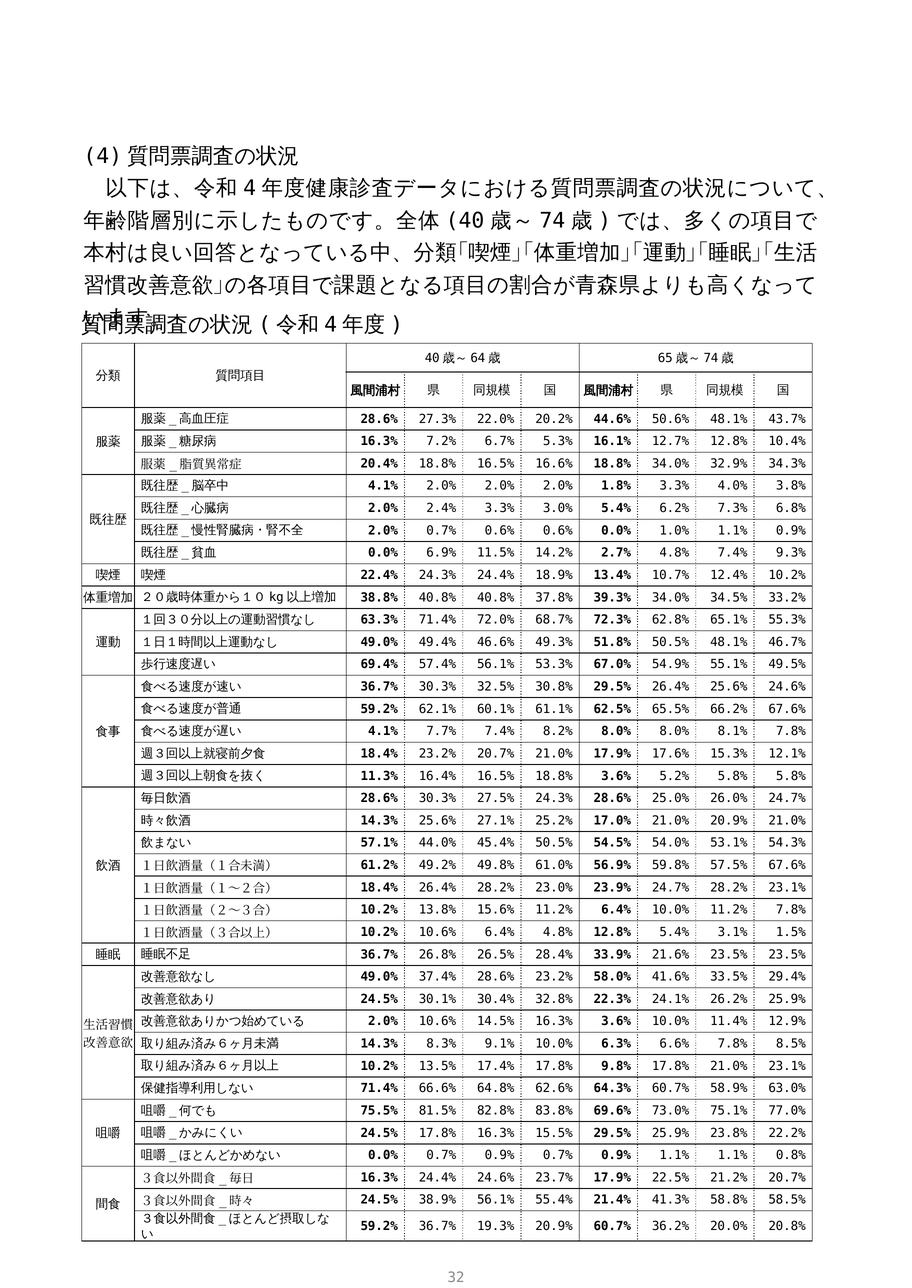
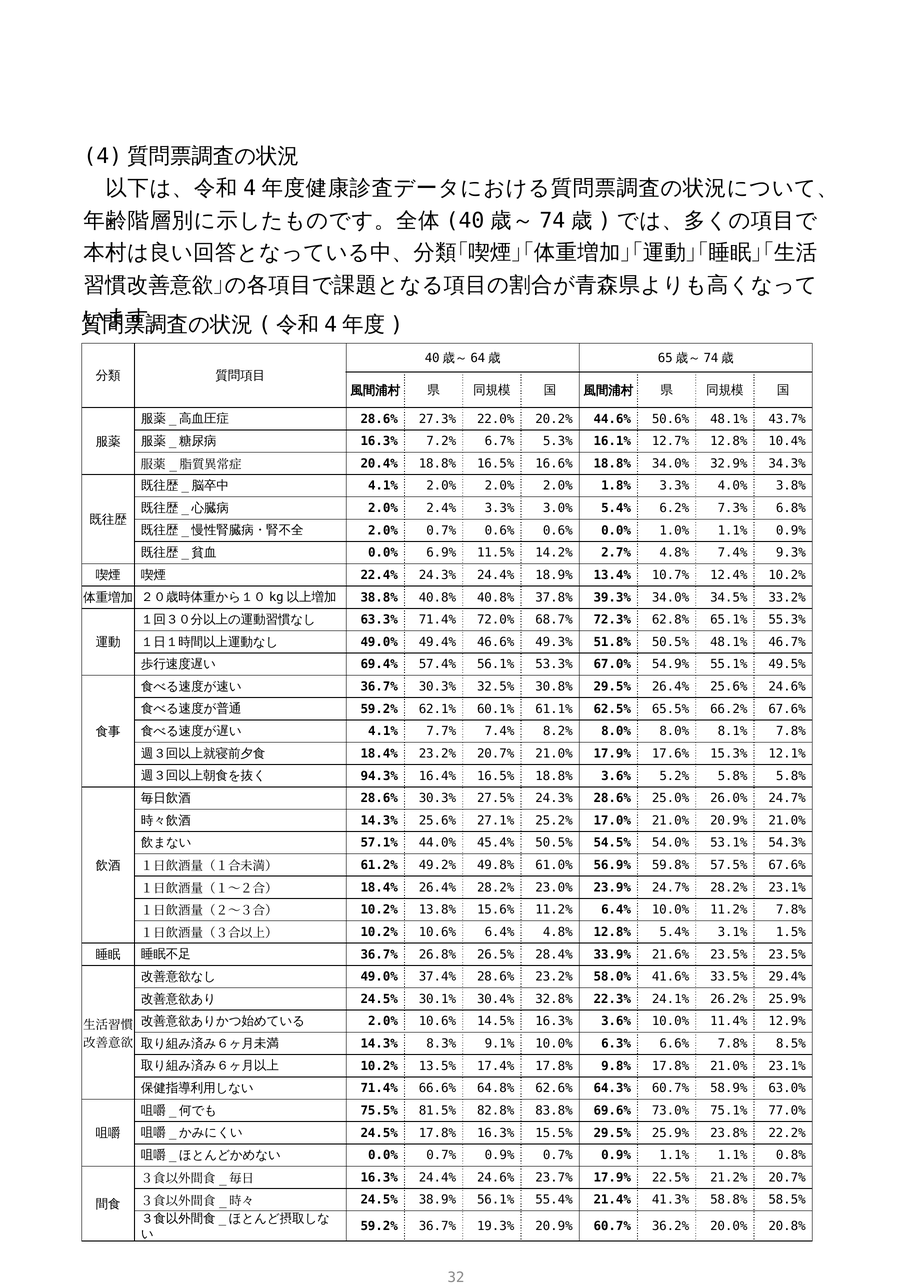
11.3%: 11.3% -> 94.3% (379, 775)
